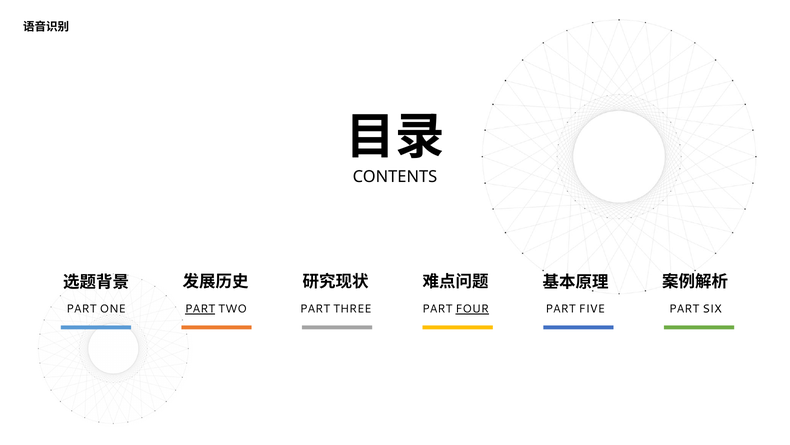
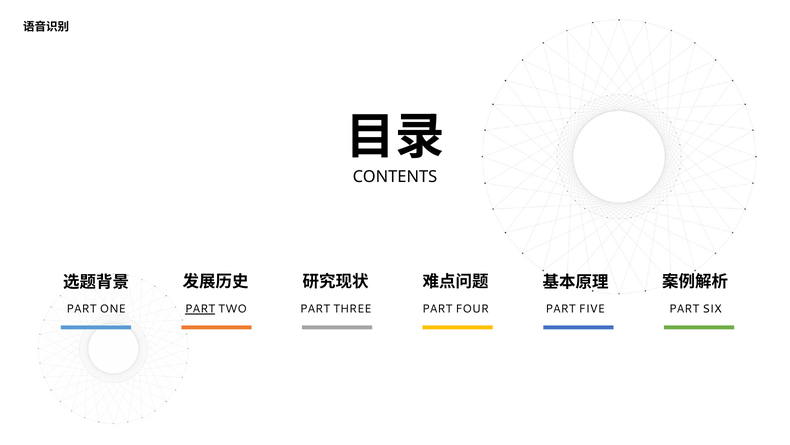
FOUR underline: present -> none (472, 309)
